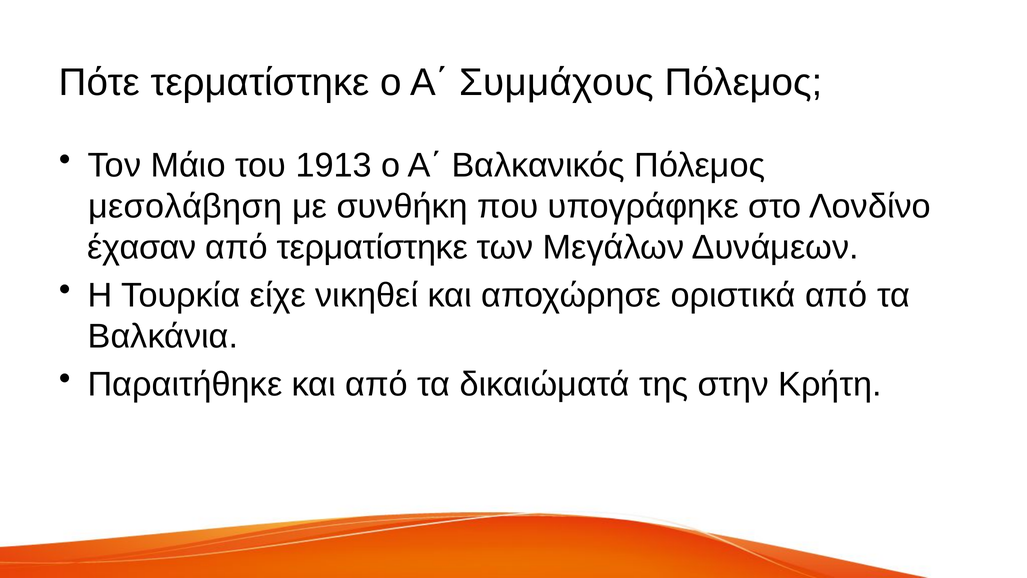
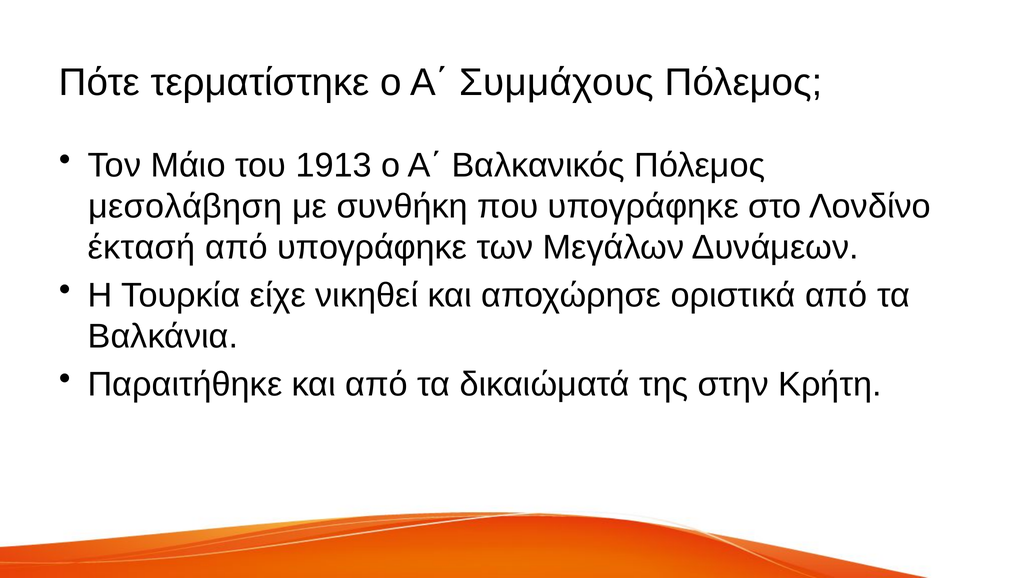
έχασαν: έχασαν -> έκτασή (142, 247)
από τερματίστηκε: τερματίστηκε -> υπογράφηκε (372, 247)
